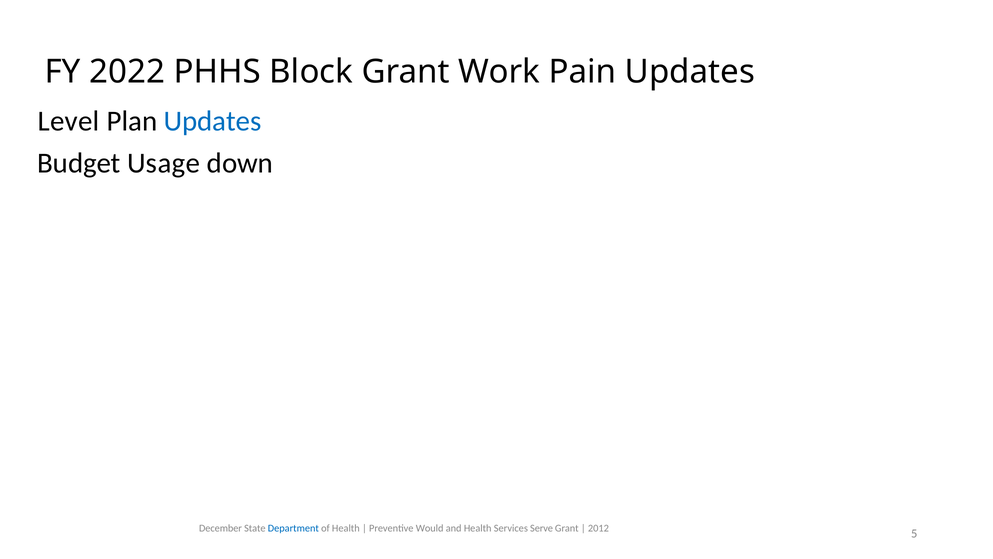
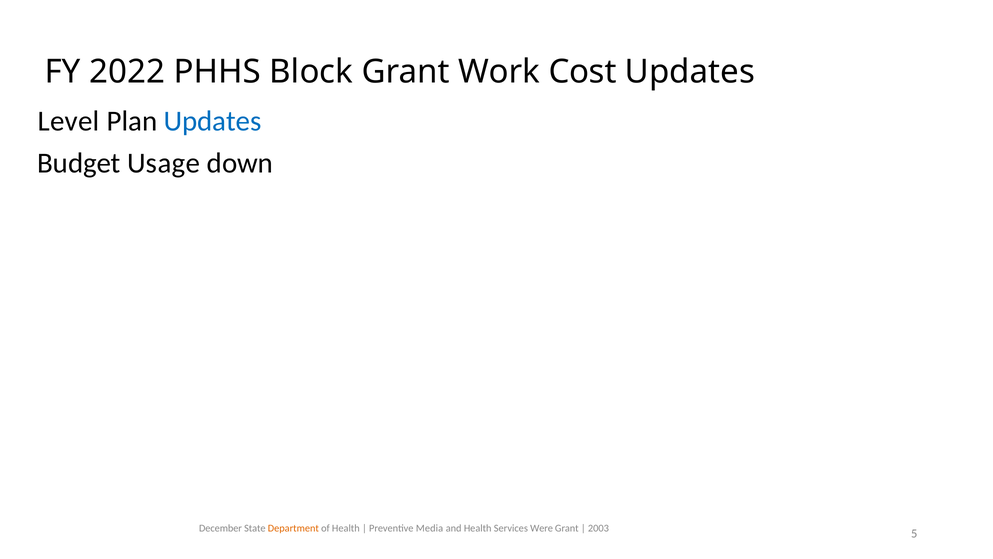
Pain: Pain -> Cost (583, 72)
Department colour: blue -> orange (293, 528)
Would: Would -> Media (430, 528)
Serve: Serve -> Were (542, 528)
2012: 2012 -> 2003 (598, 528)
